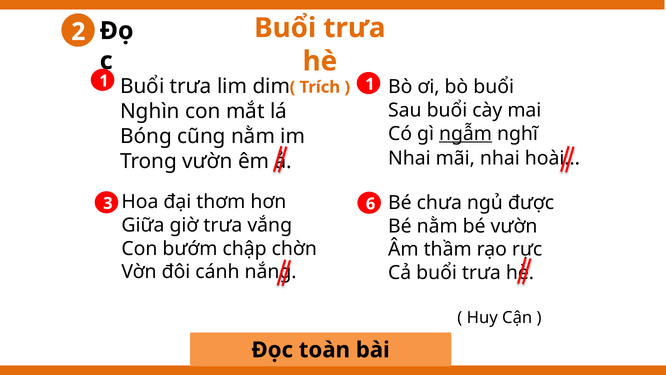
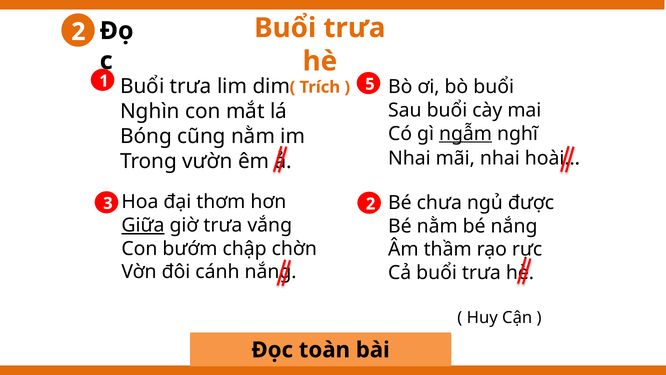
1 1: 1 -> 5 (370, 84)
3 6: 6 -> 2 (371, 204)
Giữa underline: none -> present (143, 225)
bé vườn: vườn -> nắng (514, 226)
